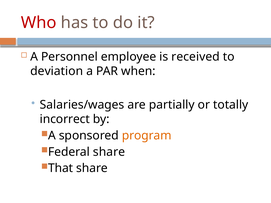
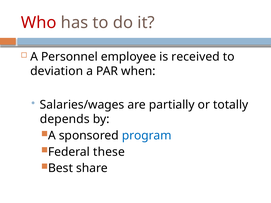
incorrect: incorrect -> depends (65, 119)
program colour: orange -> blue (147, 136)
Federal share: share -> these (109, 152)
That: That -> Best (60, 168)
